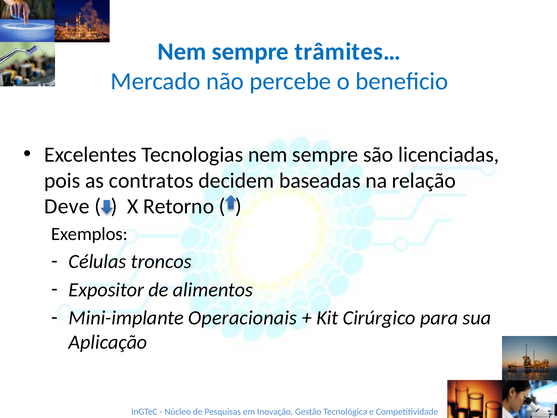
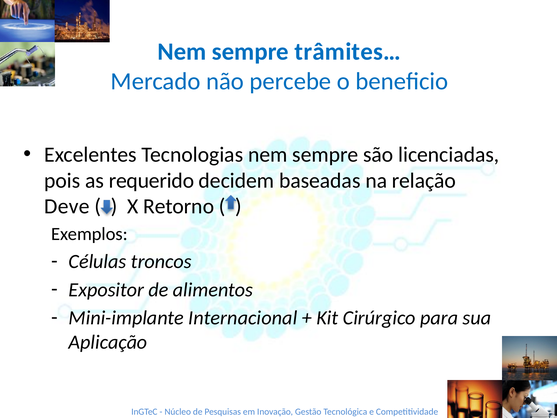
contratos: contratos -> requerido (151, 180)
Operacionais: Operacionais -> Internacional (243, 318)
